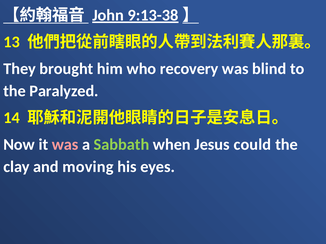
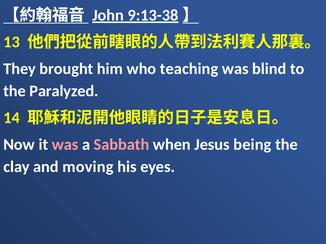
recovery: recovery -> teaching (189, 69)
Sabbath colour: light green -> pink (121, 145)
could: could -> being (252, 145)
